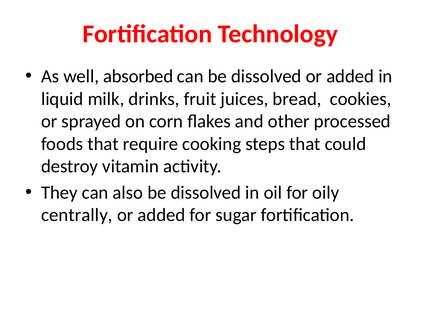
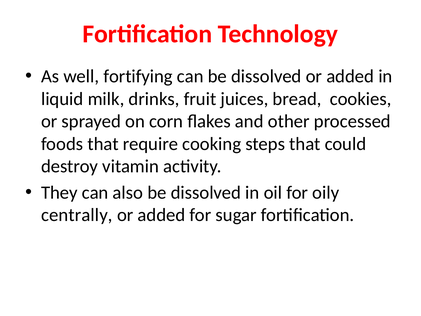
absorbed: absorbed -> fortifying (138, 76)
